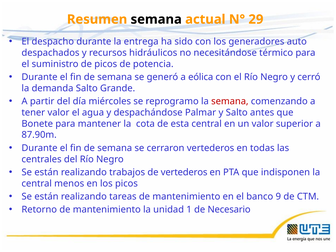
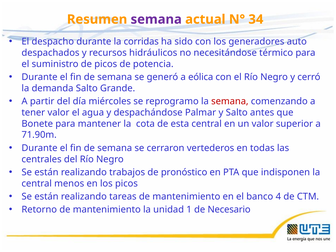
semana colour: black -> purple (156, 19)
29: 29 -> 34 (256, 19)
entrega: entrega -> corridas (141, 42)
87.90m: 87.90m -> 71.90m (39, 135)
de vertederos: vertederos -> pronóstico (184, 172)
9: 9 -> 4 (278, 197)
